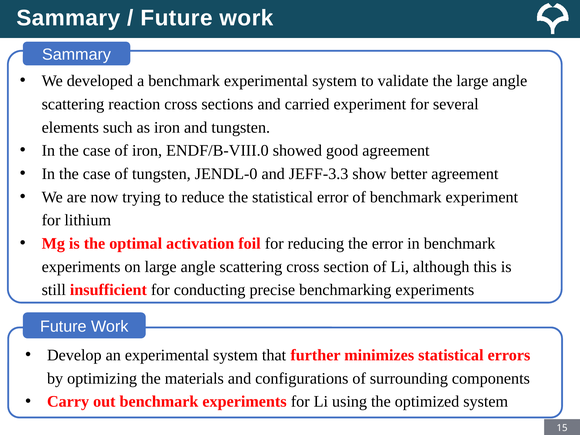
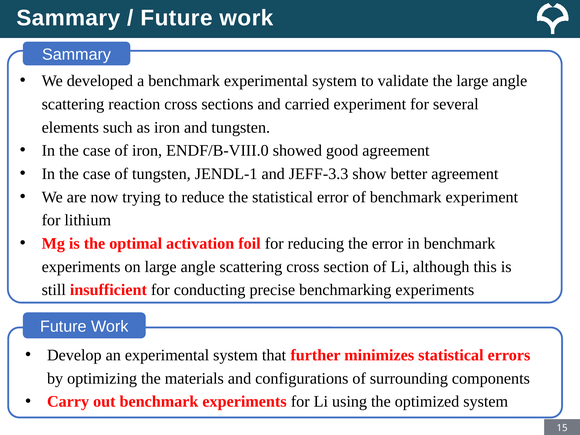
JENDL-0: JENDL-0 -> JENDL-1 (226, 174)
